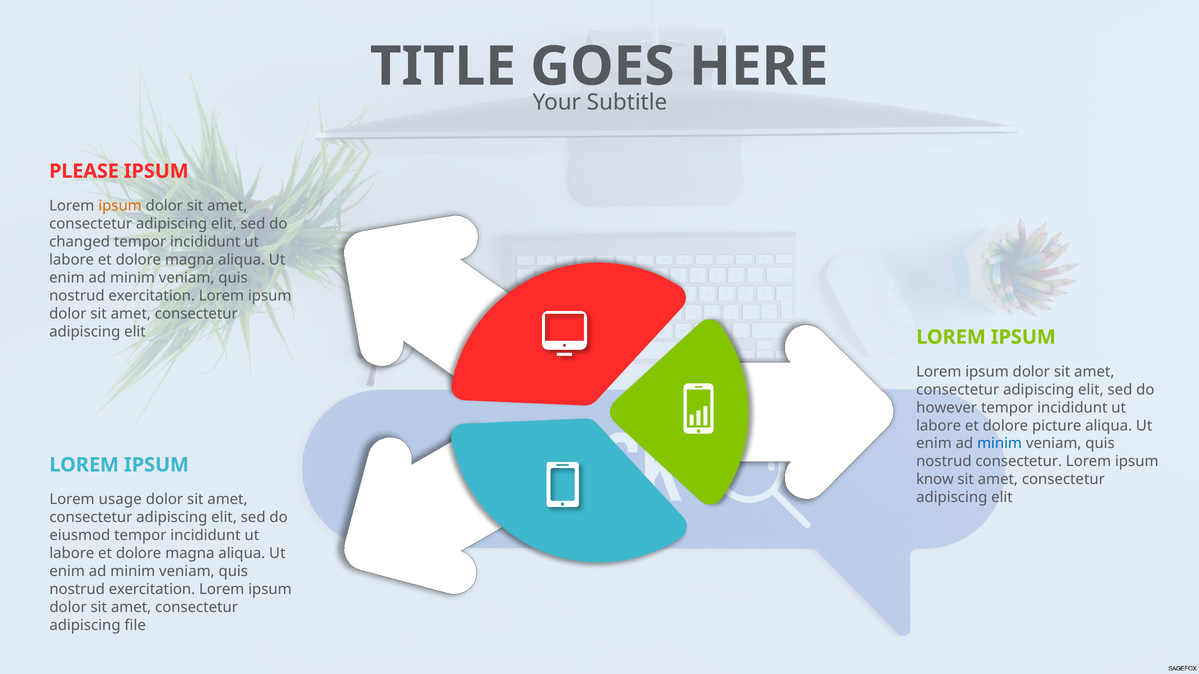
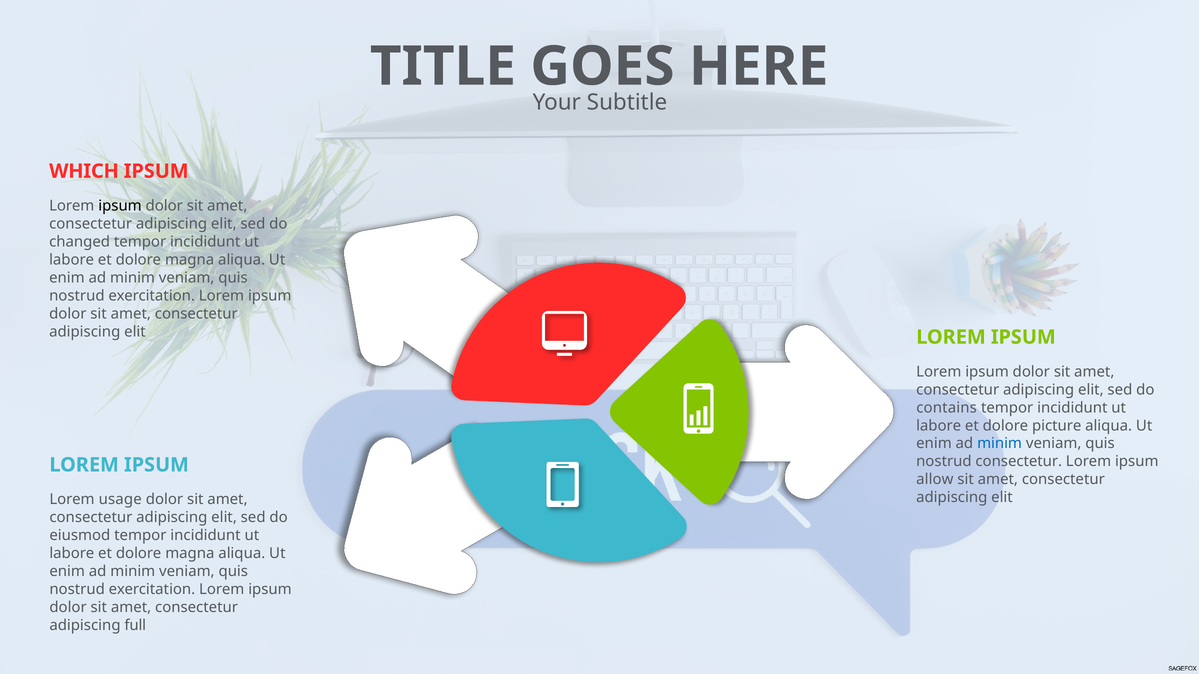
PLEASE: PLEASE -> WHICH (84, 171)
ipsum colour: orange -> black (120, 206)
however: however -> contains (947, 408)
know: know -> allow (935, 480)
file: file -> full (135, 626)
